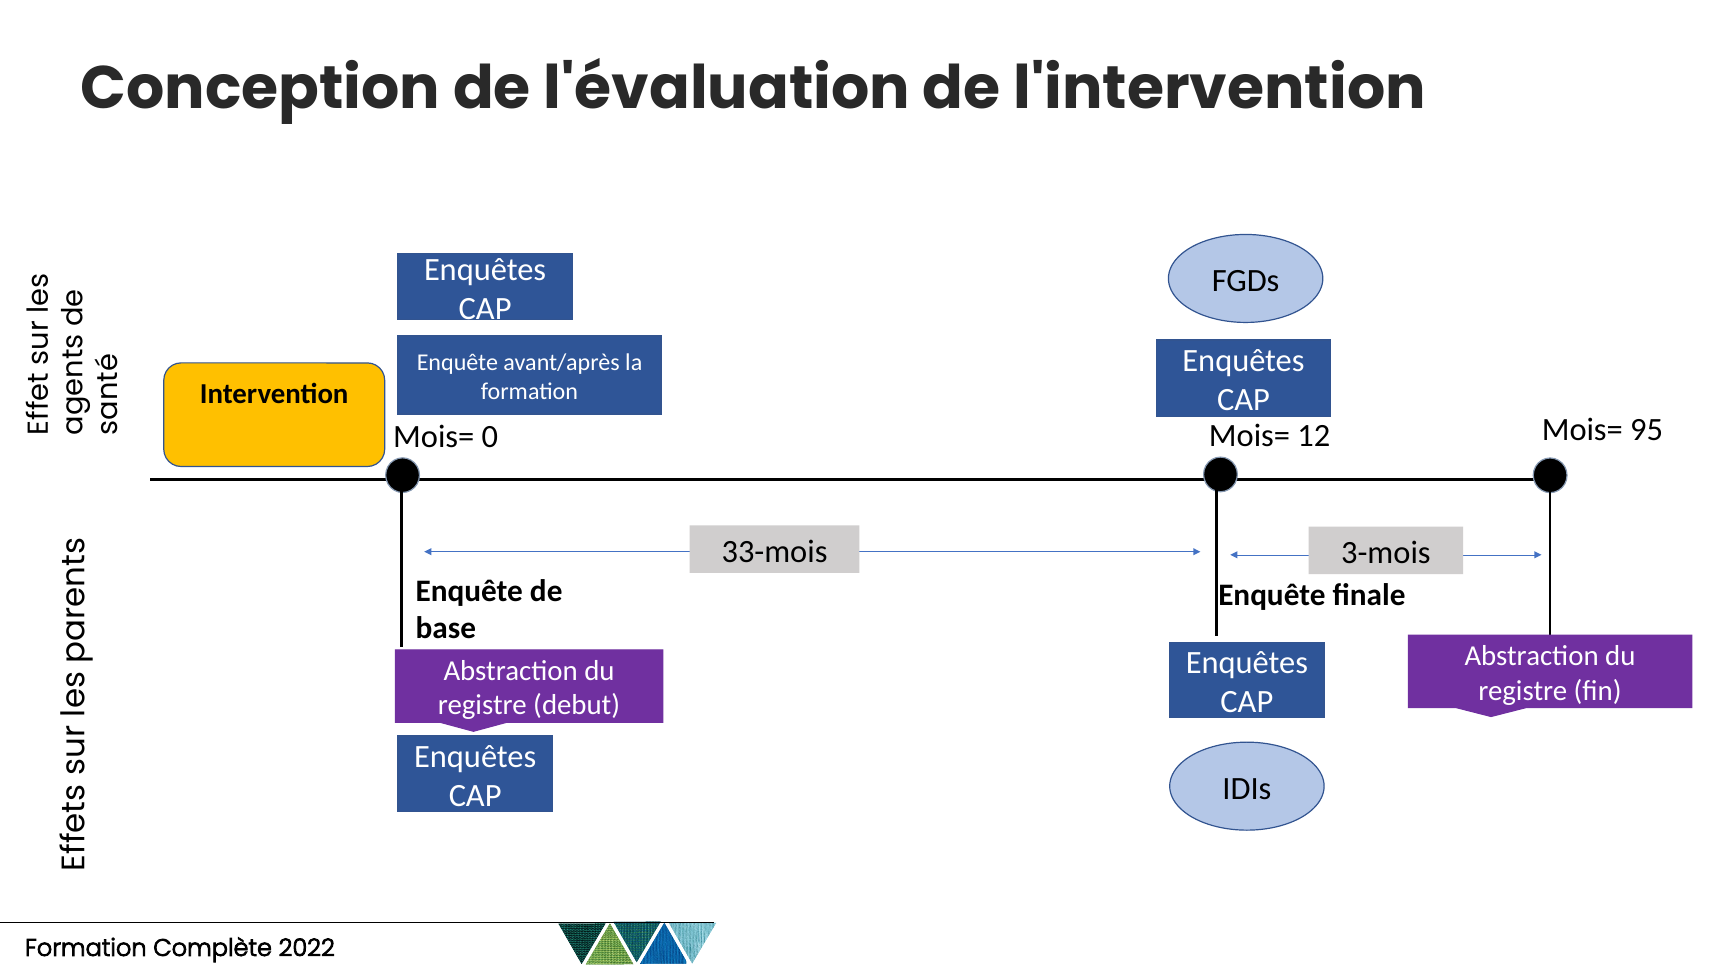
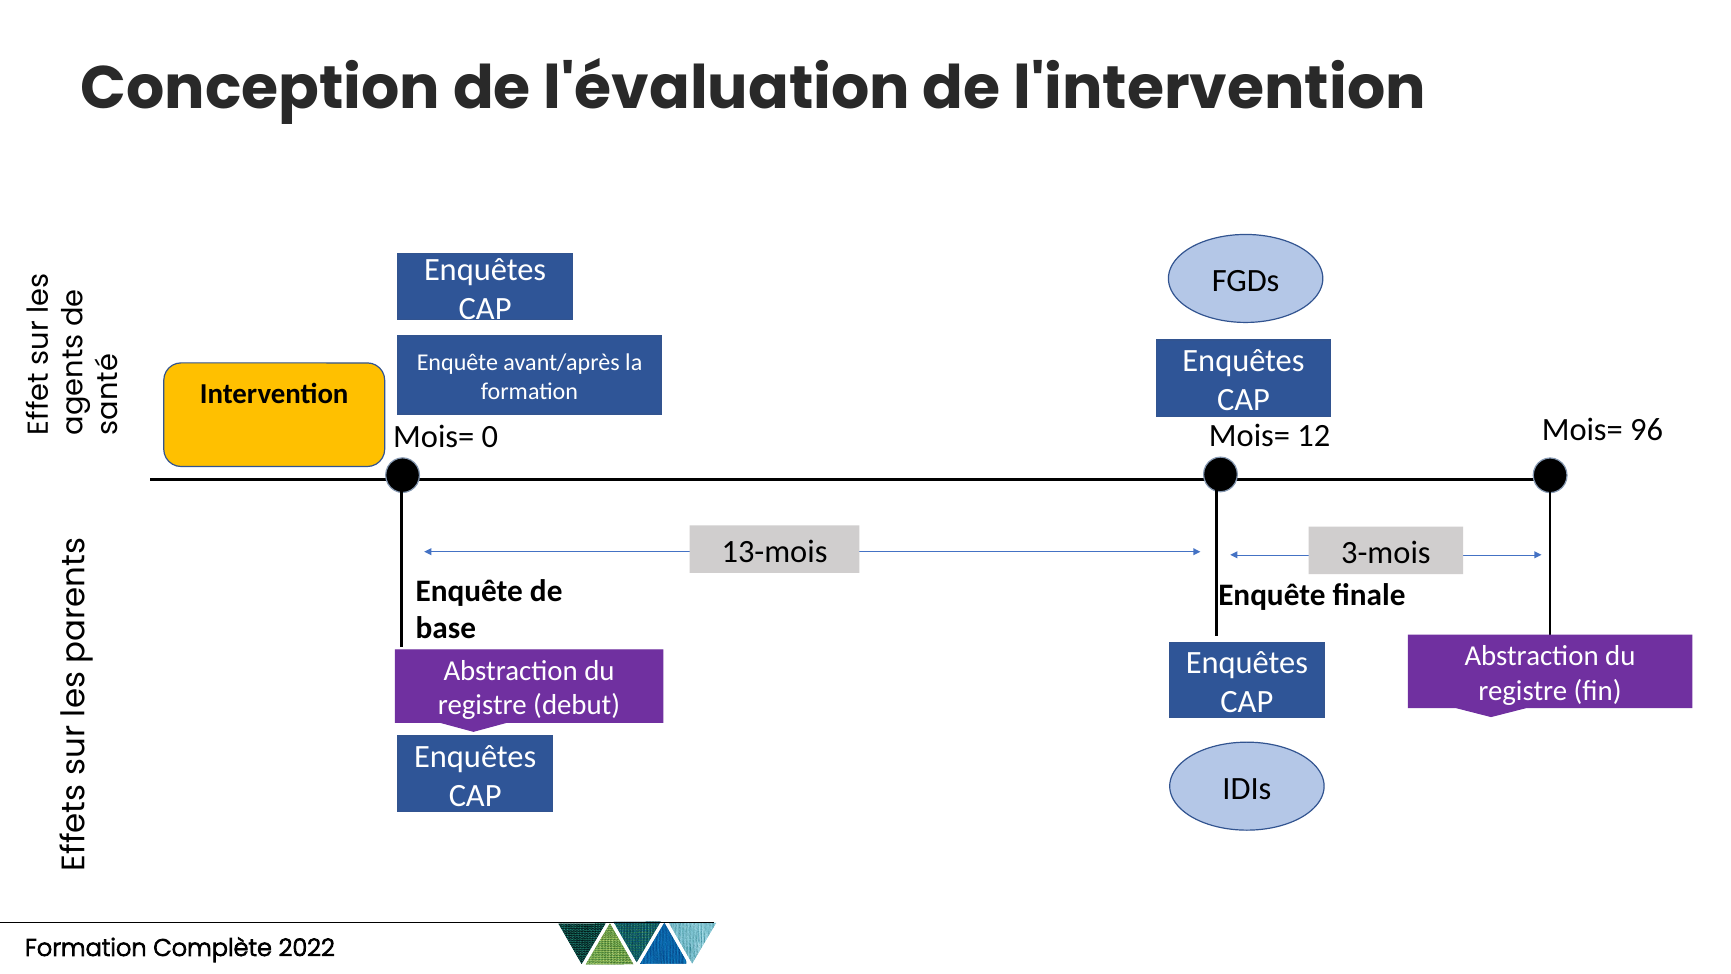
95: 95 -> 96 (1647, 430)
33-mois: 33-mois -> 13-mois (775, 551)
